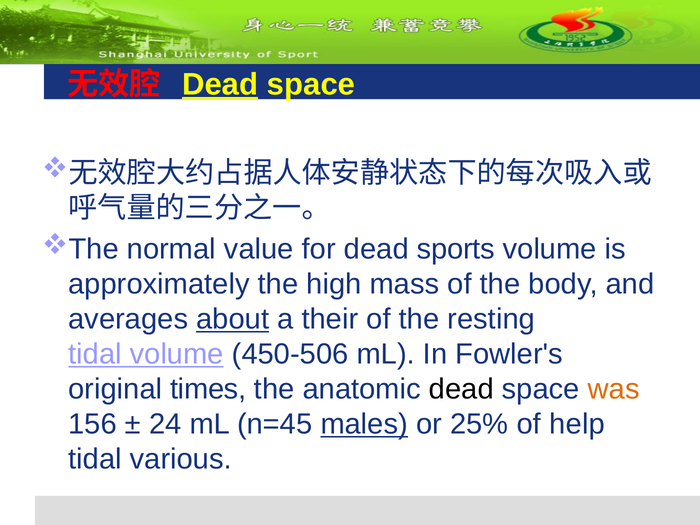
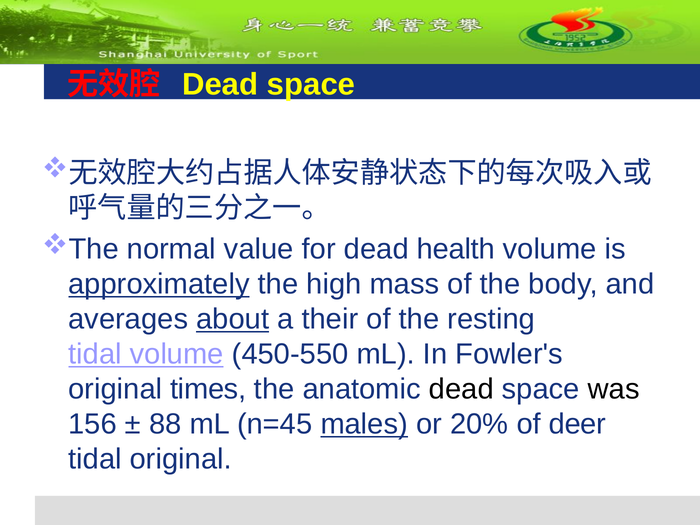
Dead underline: present -> none (220, 85)
sports: sports -> health (456, 249)
approximately underline: none -> present (159, 284)
450-506: 450-506 -> 450-550 (290, 354)
was colour: orange -> black (614, 389)
24: 24 -> 88 (165, 424)
25%: 25% -> 20% (479, 424)
help: help -> deer (577, 424)
tidal various: various -> original (181, 459)
